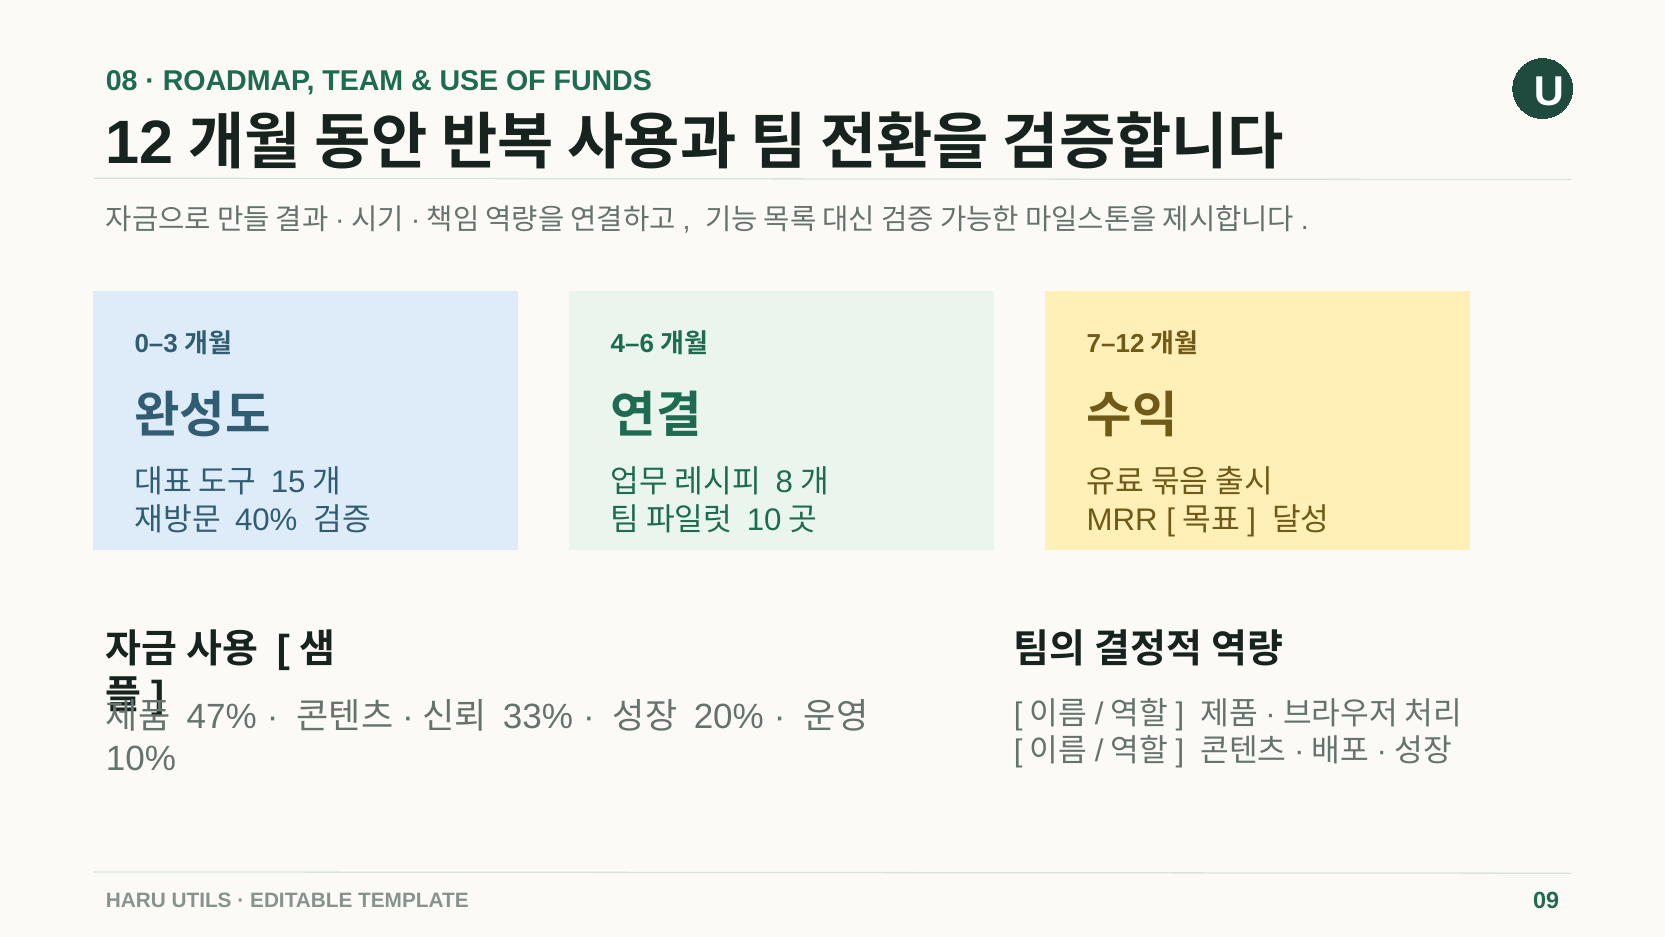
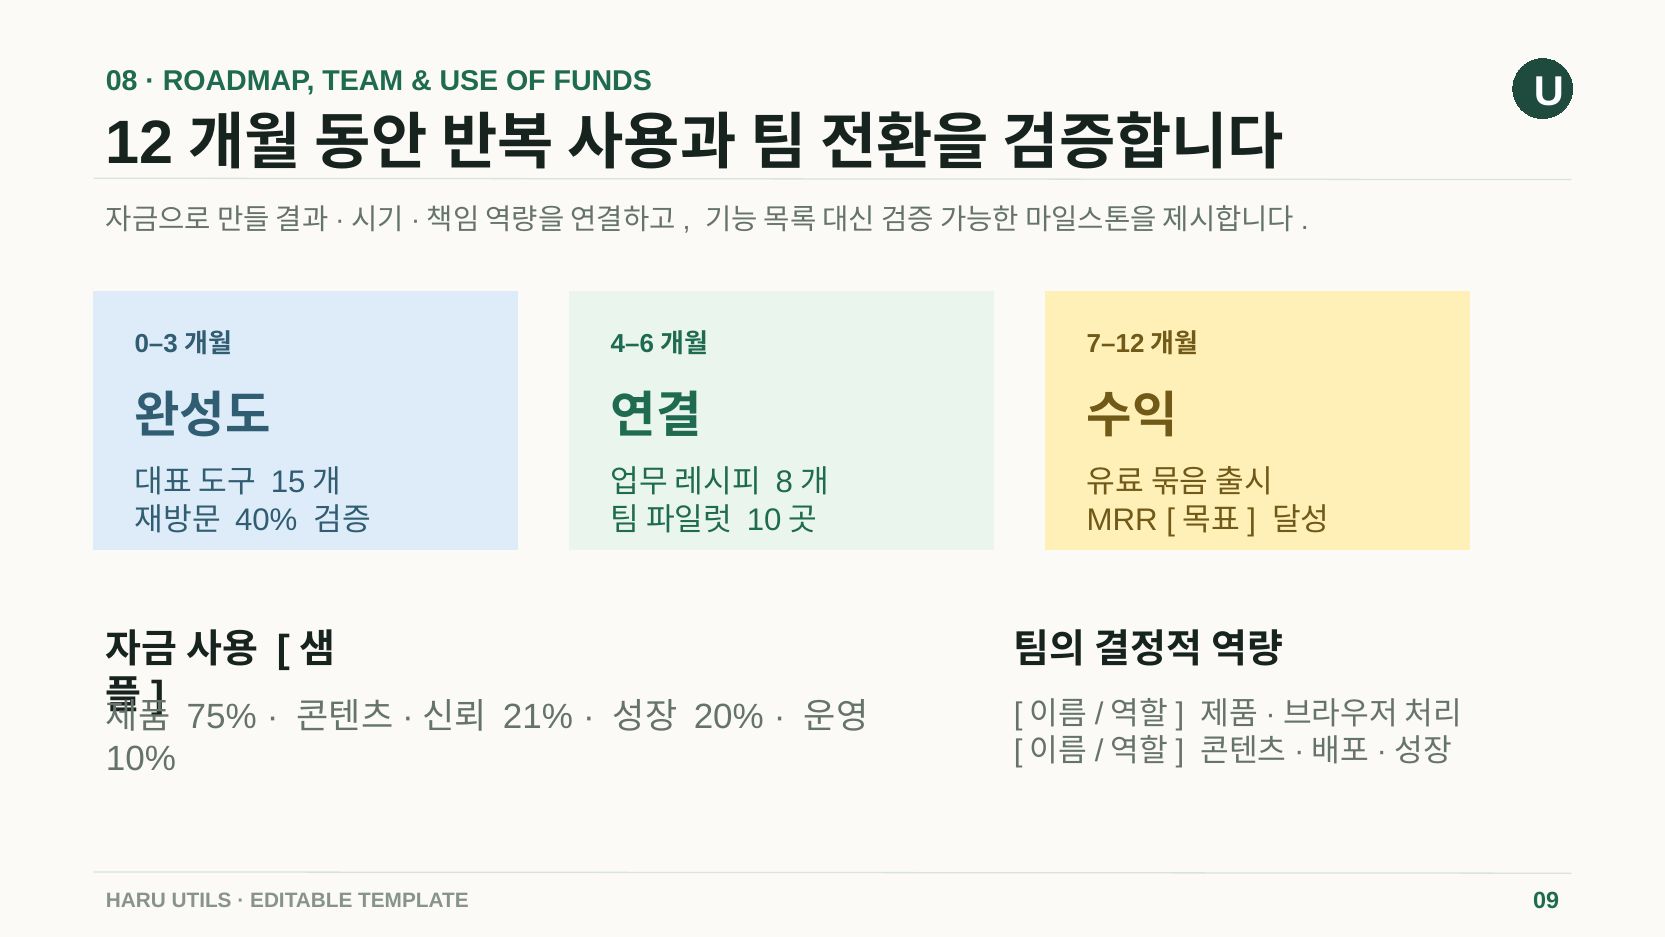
47%: 47% -> 75% (222, 716)
33%: 33% -> 21% (538, 716)
